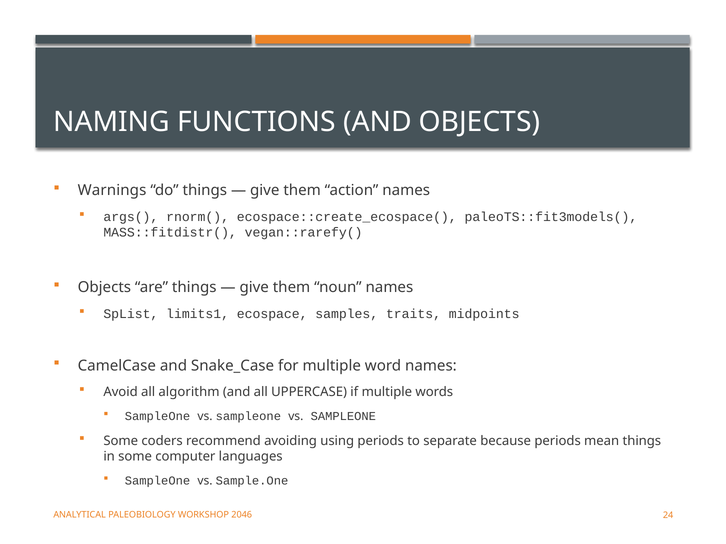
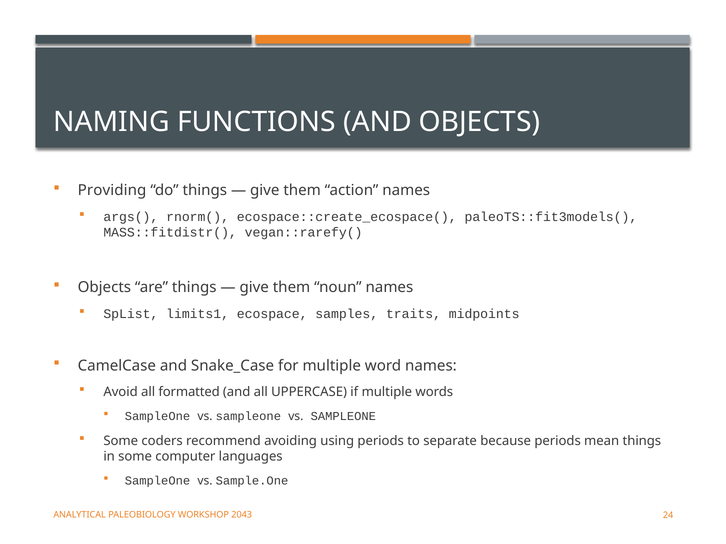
Warnings: Warnings -> Providing (112, 191)
algorithm: algorithm -> formatted (189, 392)
2046: 2046 -> 2043 (242, 515)
